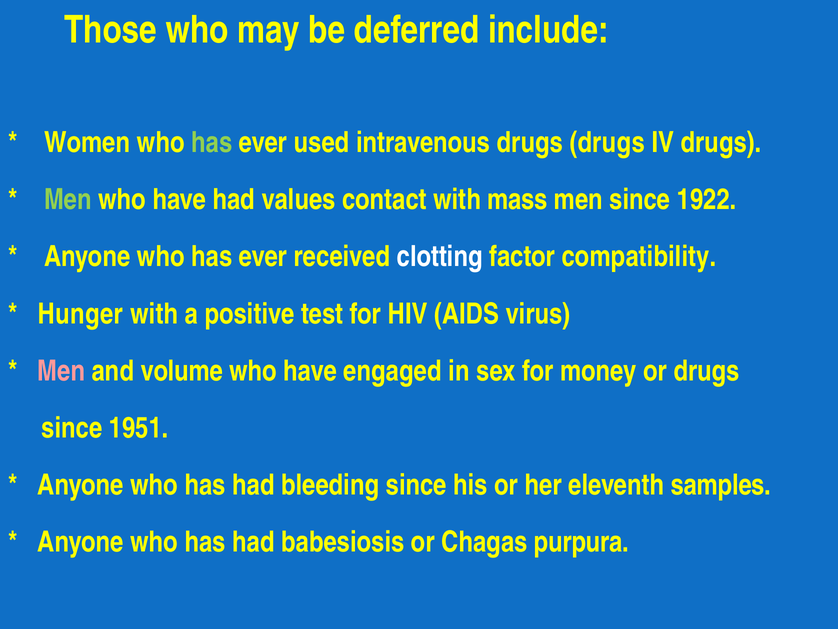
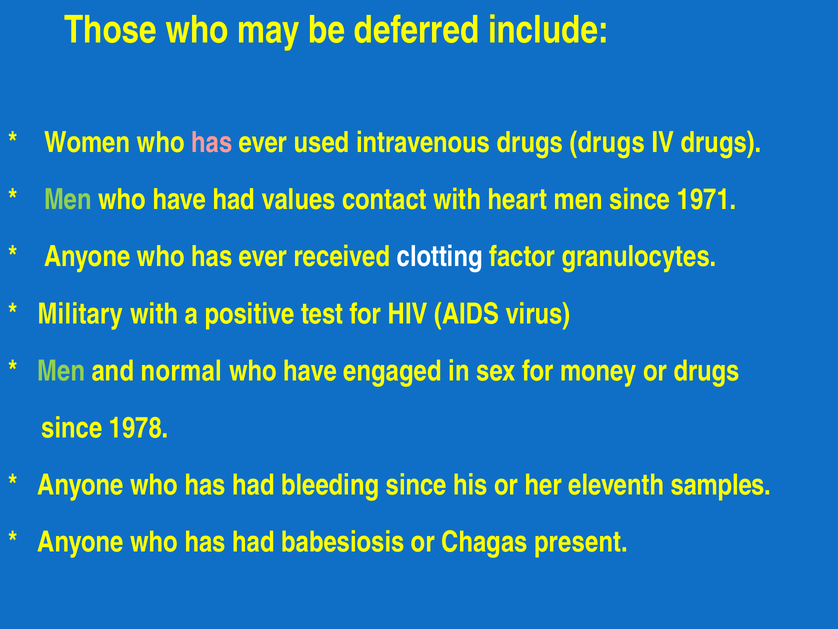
has colour: light green -> pink (212, 143)
mass: mass -> heart (517, 200)
1922: 1922 -> 1971 (707, 200)
compatibility: compatibility -> granulocytes (639, 257)
Hunger: Hunger -> Military (80, 314)
Men colour: pink -> light green (61, 371)
volume: volume -> normal (181, 371)
1951: 1951 -> 1978 (139, 428)
purpura: purpura -> present (581, 542)
